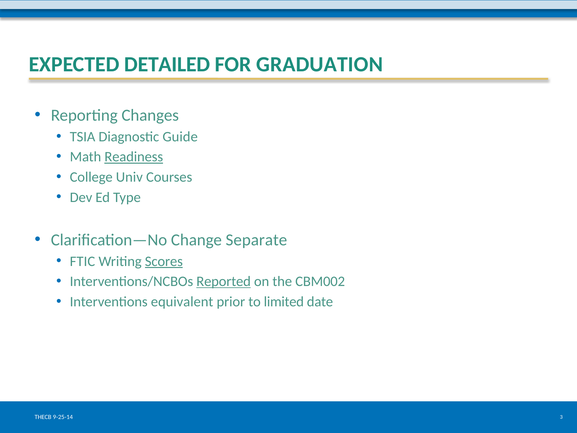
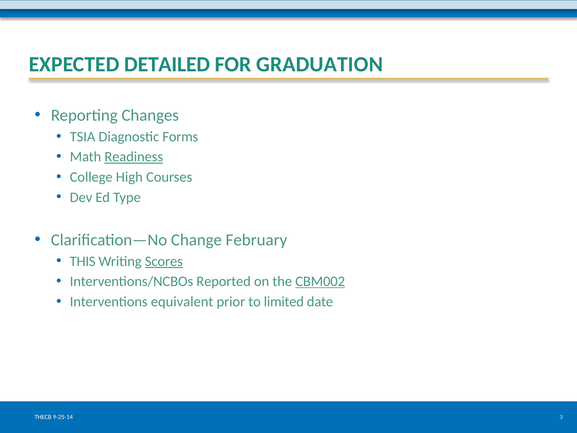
Guide: Guide -> Forms (180, 137)
Univ: Univ -> High (129, 177)
Separate: Separate -> February (256, 240)
FTIC: FTIC -> THIS (83, 261)
Reported underline: present -> none (224, 281)
CBM002 underline: none -> present (320, 281)
